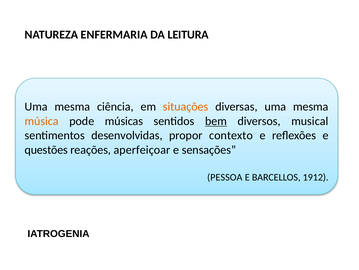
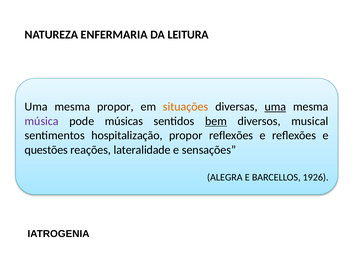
mesma ciência: ciência -> propor (115, 106)
uma underline: none -> present (275, 106)
música colour: orange -> purple (42, 121)
desenvolvidas: desenvolvidas -> hospitalização (127, 135)
propor contexto: contexto -> reflexões (231, 135)
aperfeiçoar: aperfeiçoar -> lateralidade (142, 149)
PESSOA: PESSOA -> ALEGRA (225, 177)
1912: 1912 -> 1926 (316, 177)
